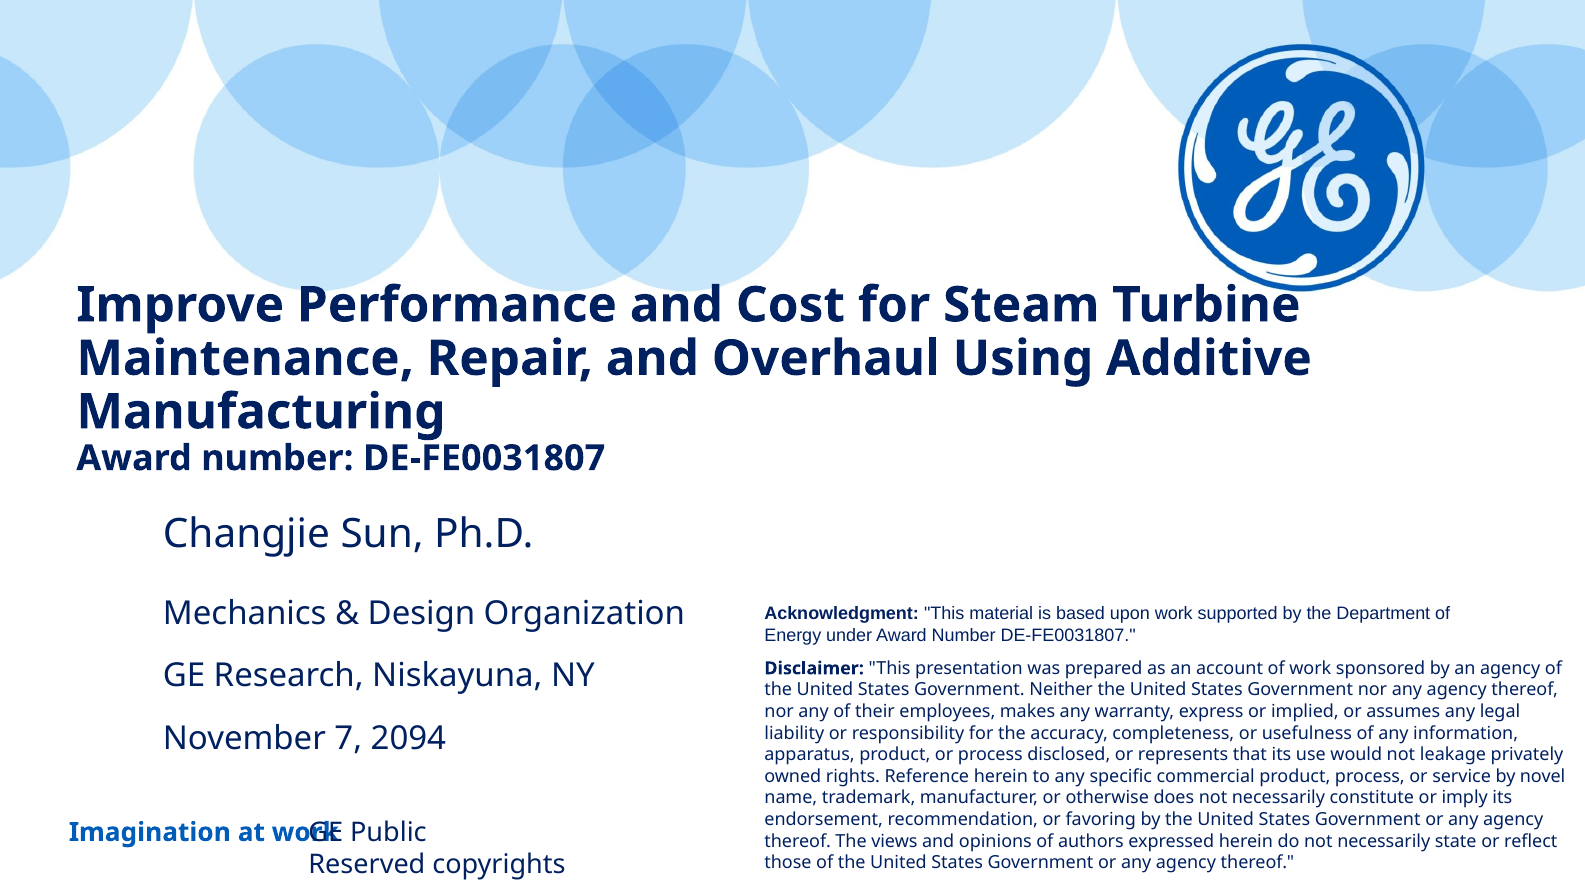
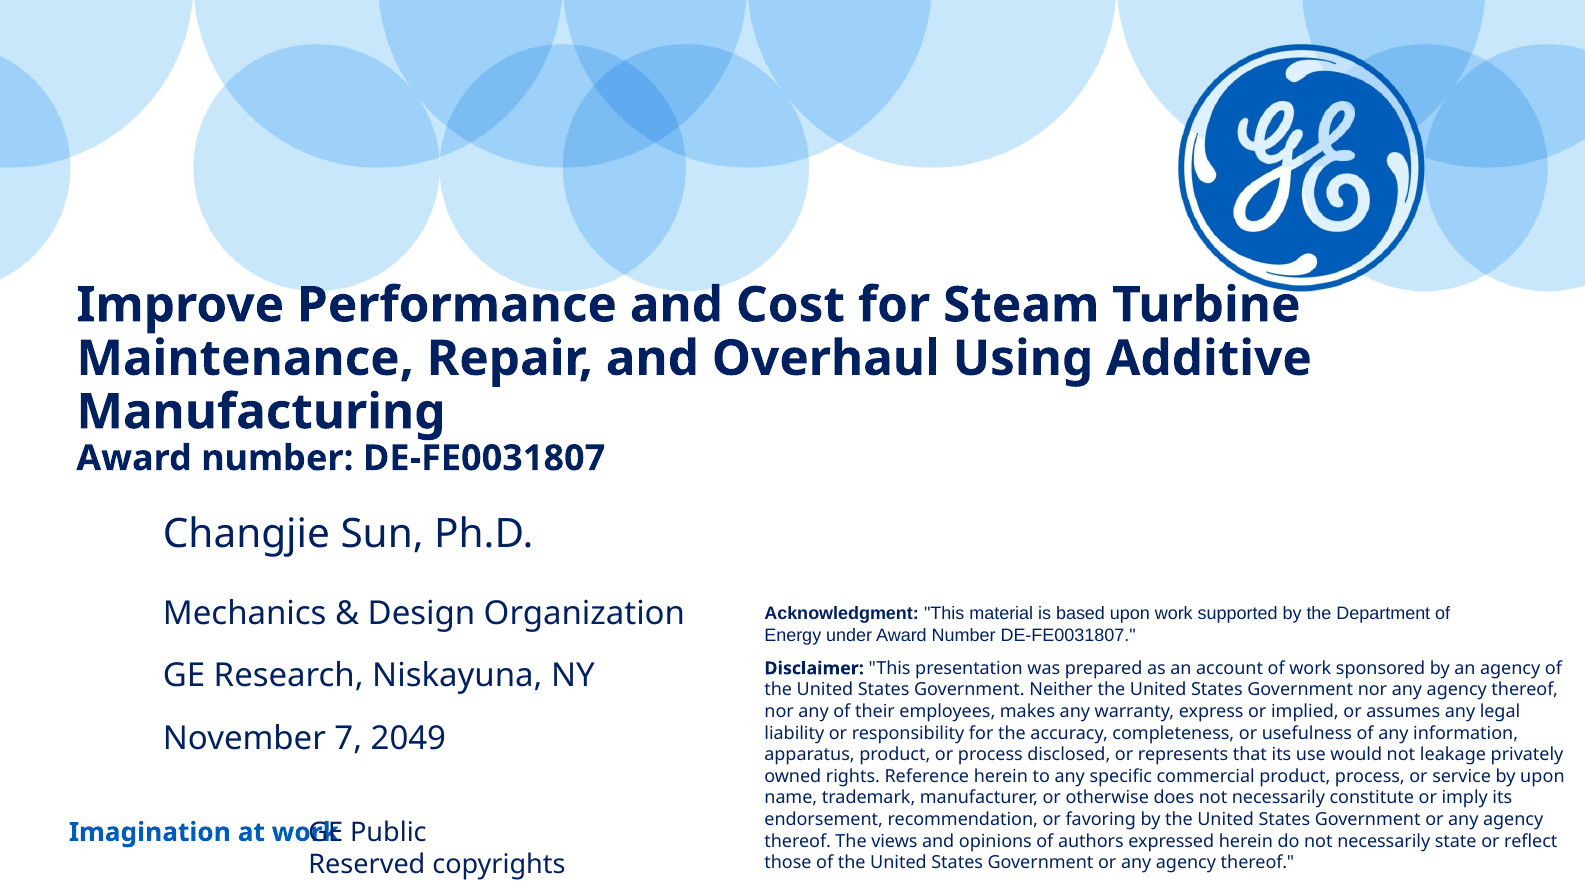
2094: 2094 -> 2049 (408, 739)
by novel: novel -> upon (1542, 777)
